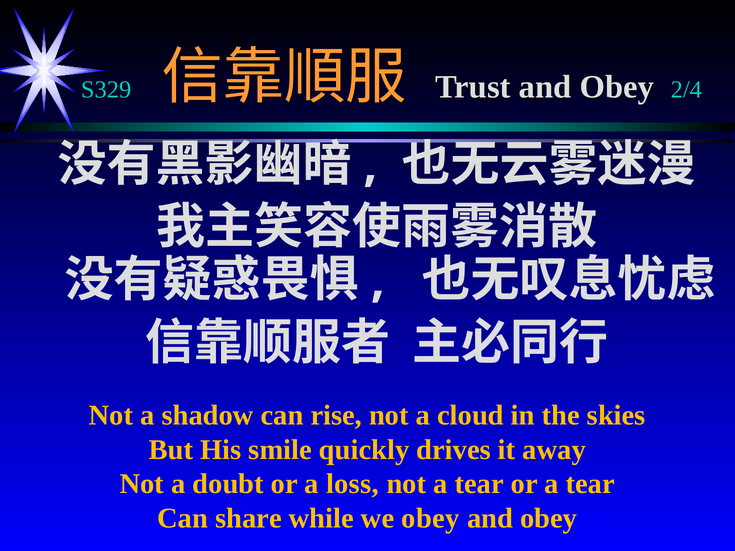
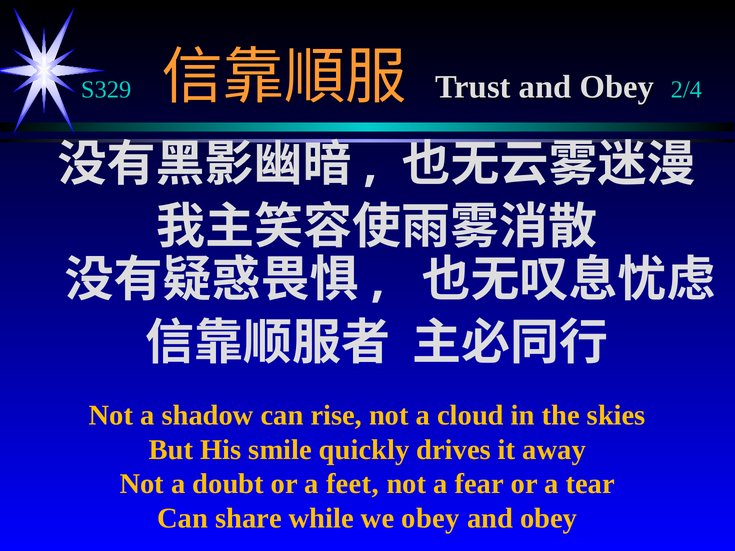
loss: loss -> feet (353, 484)
not a tear: tear -> fear (479, 484)
